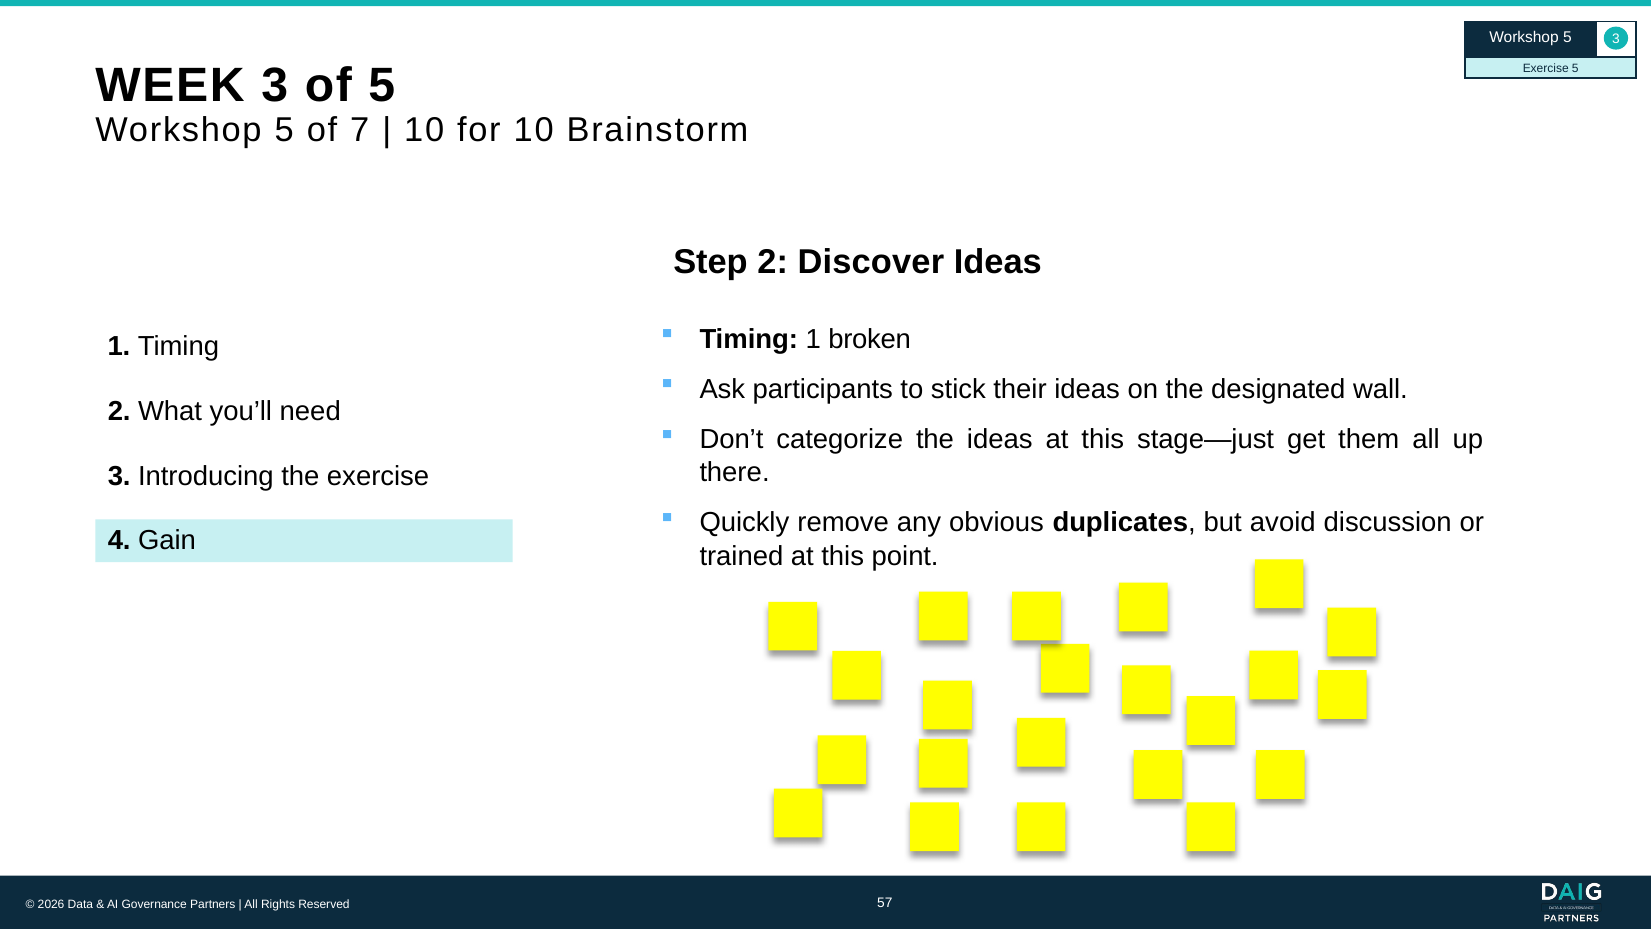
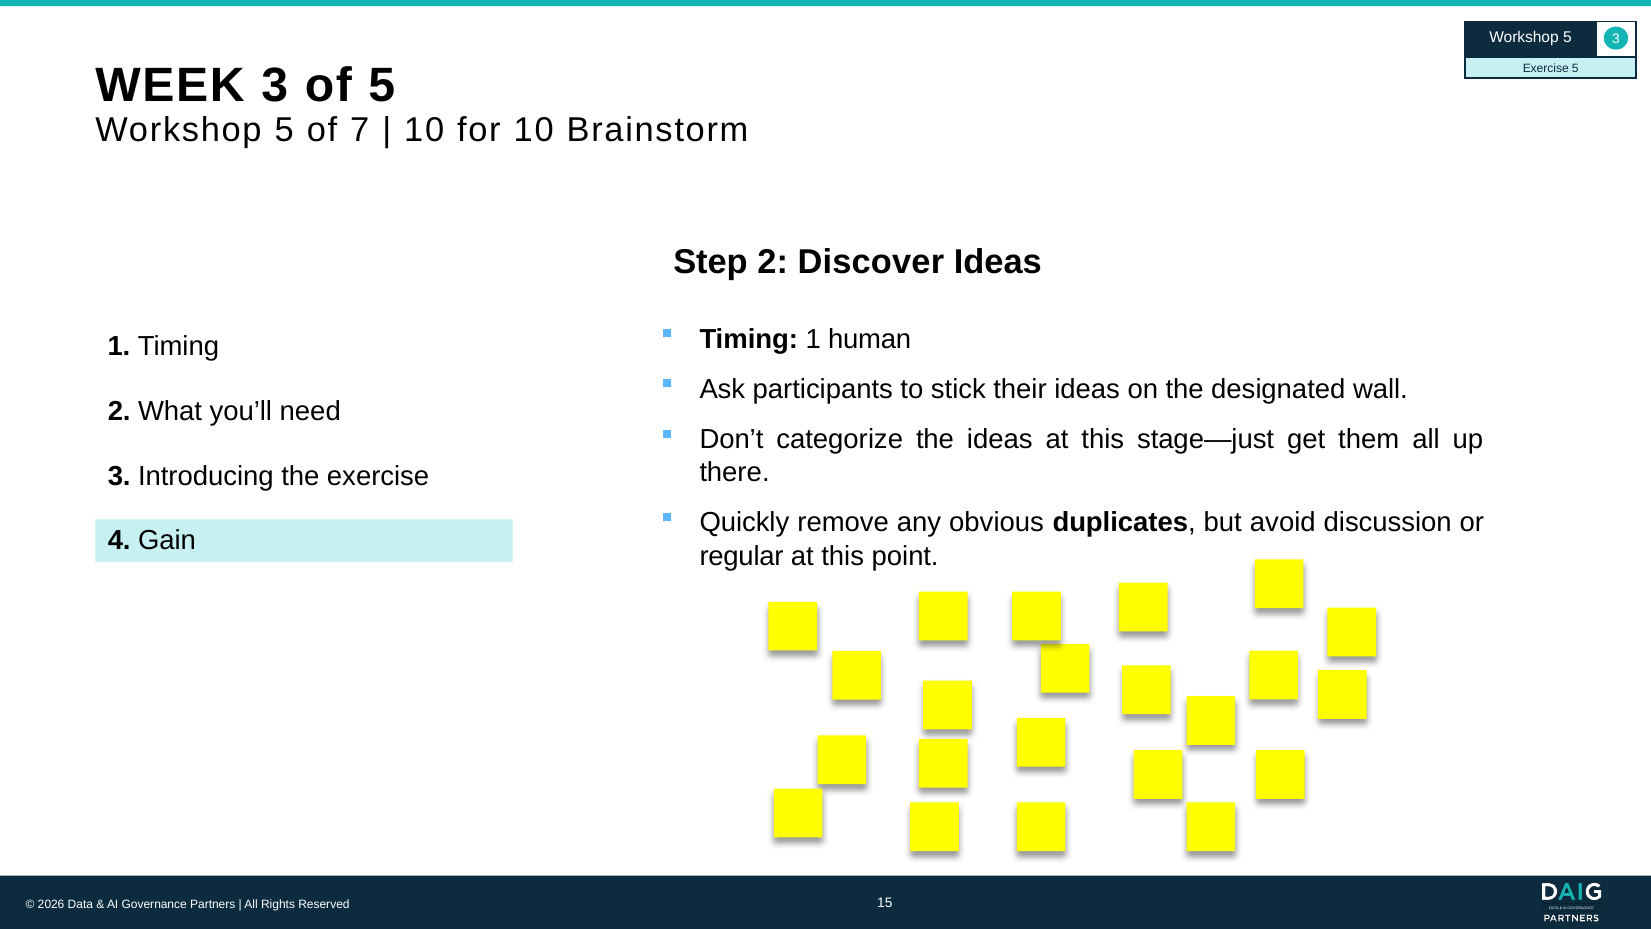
broken: broken -> human (870, 339)
trained: trained -> regular (742, 556)
57: 57 -> 15 (885, 903)
